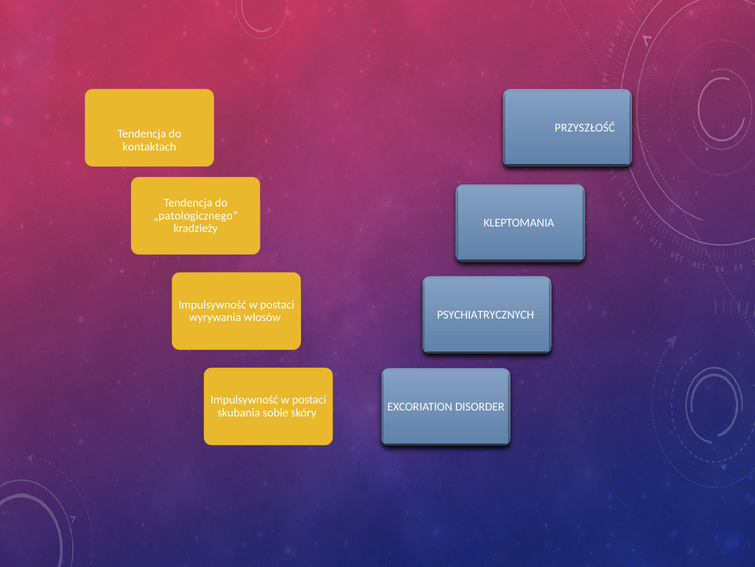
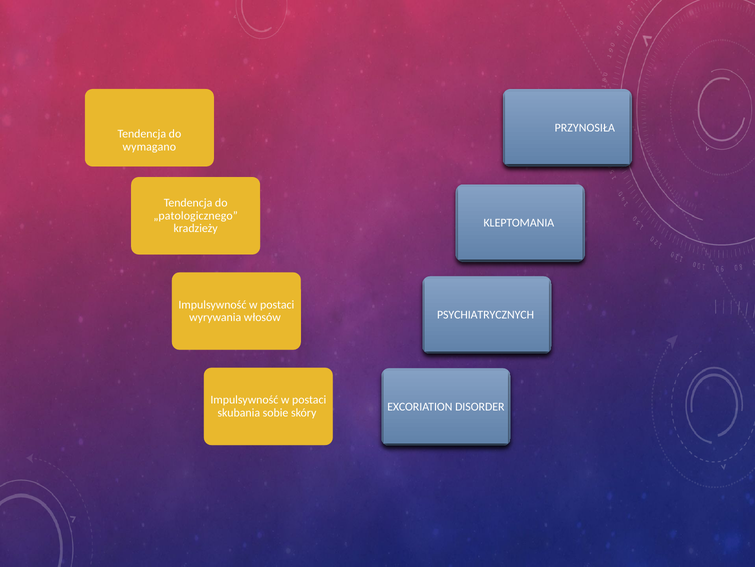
PRZYSZŁOŚĆ: PRZYSZŁOŚĆ -> PRZYNOSIŁA (585, 127)
kontaktach: kontaktach -> wymagano (149, 147)
